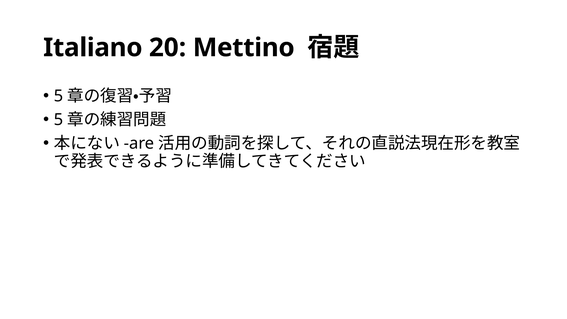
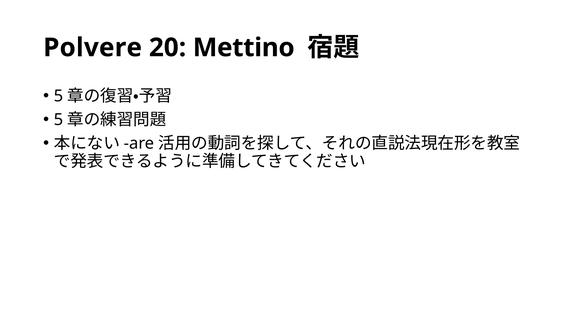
Italiano: Italiano -> Polvere (93, 48)
